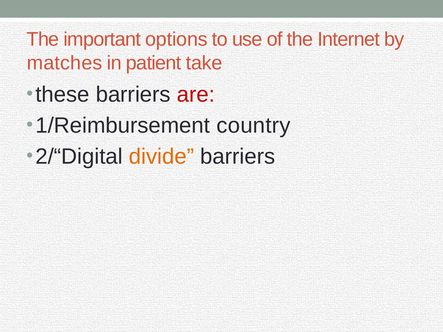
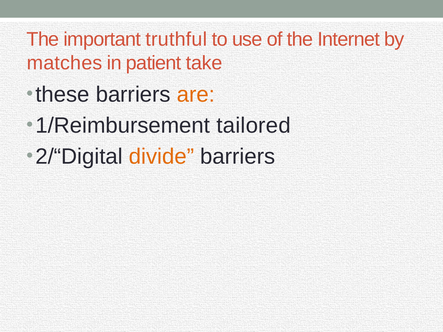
options: options -> truthful (176, 39)
are colour: red -> orange (196, 95)
country: country -> tailored (254, 126)
